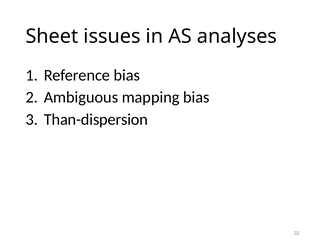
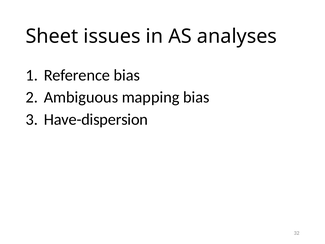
Than-dispersion: Than-dispersion -> Have-dispersion (96, 119)
